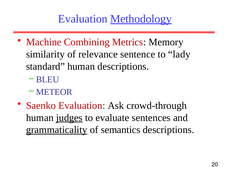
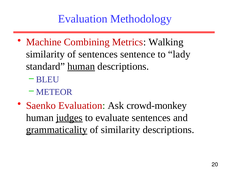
Methodology underline: present -> none (141, 19)
Memory: Memory -> Walking (166, 42)
of relevance: relevance -> sentences (98, 54)
human underline: none -> present (81, 66)
crowd-through: crowd-through -> crowd-monkey (157, 105)
of semantics: semantics -> similarity (121, 130)
